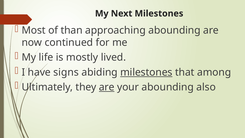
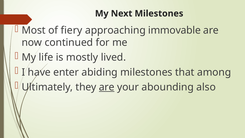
than: than -> fiery (72, 30)
approaching abounding: abounding -> immovable (174, 30)
signs: signs -> enter (66, 72)
milestones underline: present -> none (146, 72)
